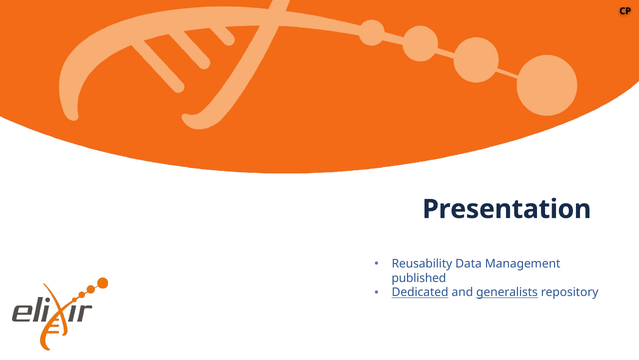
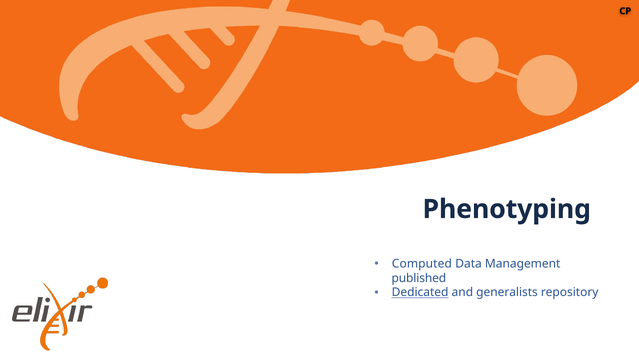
Presentation: Presentation -> Phenotyping (507, 209)
Reusability: Reusability -> Computed (422, 263)
generalists underline: present -> none (507, 292)
